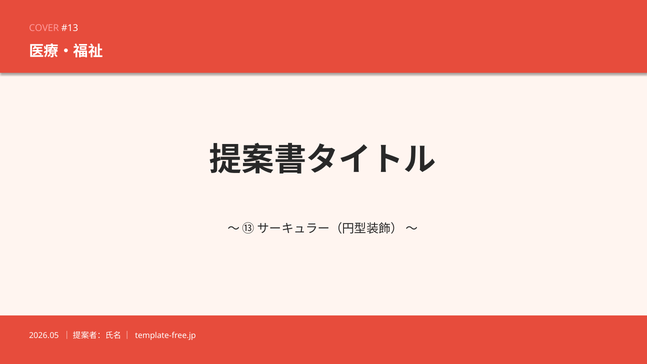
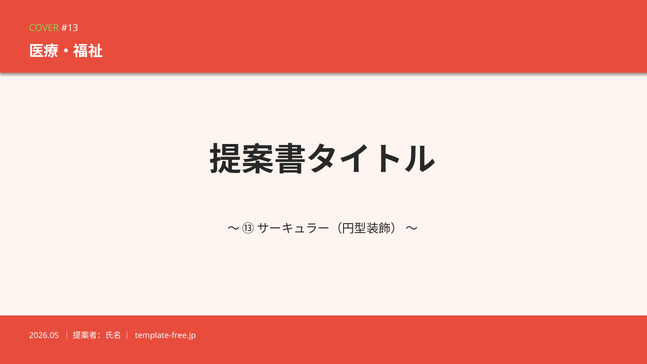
COVER colour: pink -> light green (44, 28)
